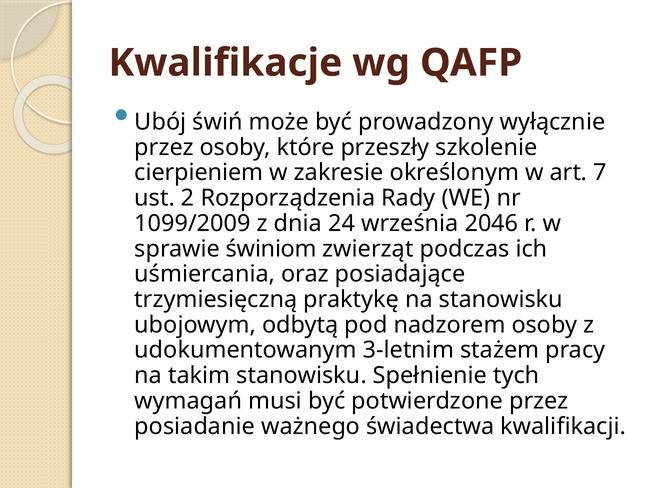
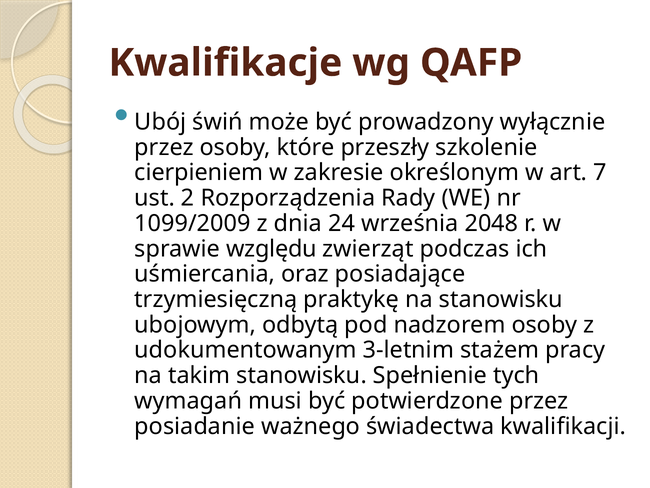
2046: 2046 -> 2048 (491, 223)
świniom: świniom -> względu (271, 249)
